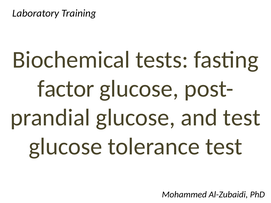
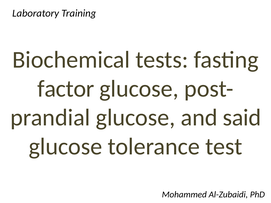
and test: test -> said (242, 118)
